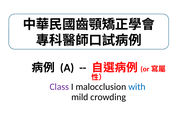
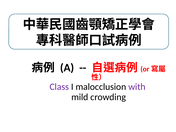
with colour: blue -> purple (137, 87)
